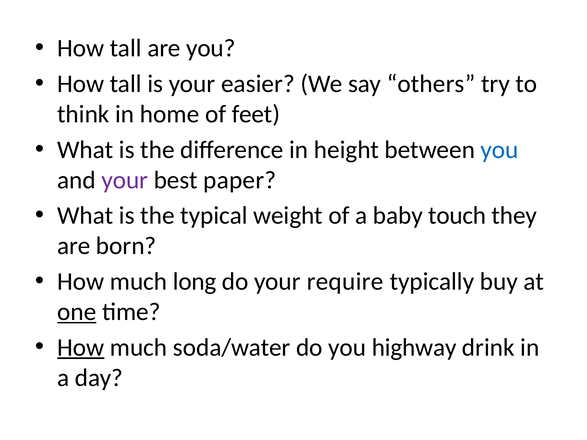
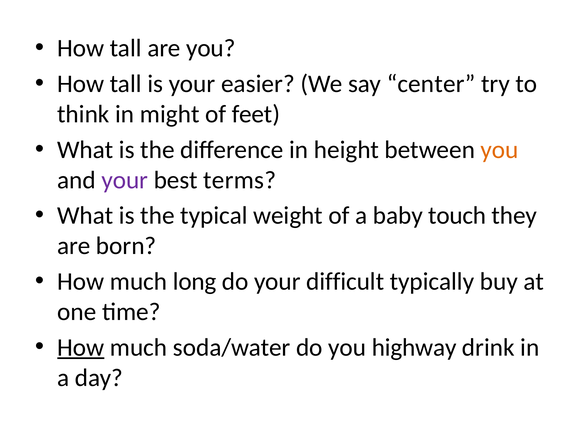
others: others -> center (431, 84)
home: home -> might (170, 114)
you colour: blue -> orange (500, 150)
paper: paper -> terms (240, 180)
require: require -> difficult (345, 282)
one underline: present -> none (77, 312)
